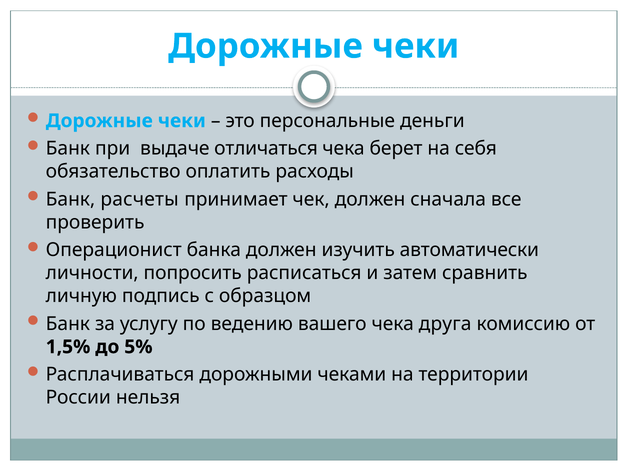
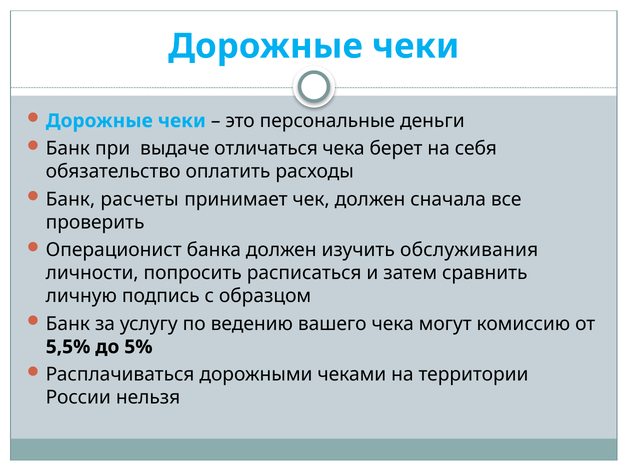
автоматически: автоматически -> обслуживания (469, 250)
друга: друга -> могут (445, 324)
1,5%: 1,5% -> 5,5% (68, 347)
